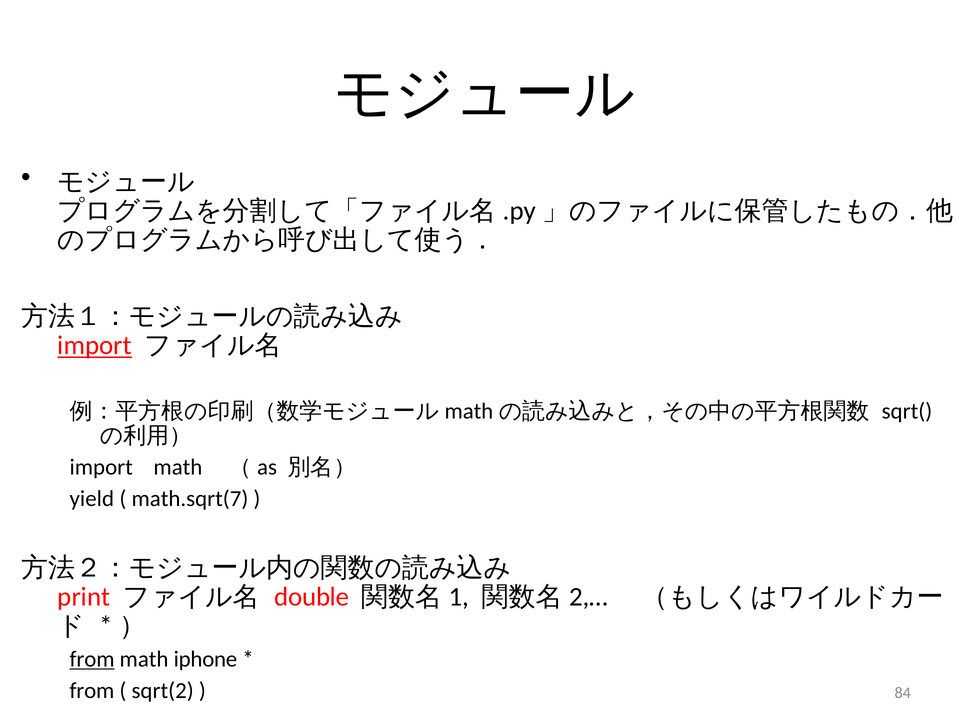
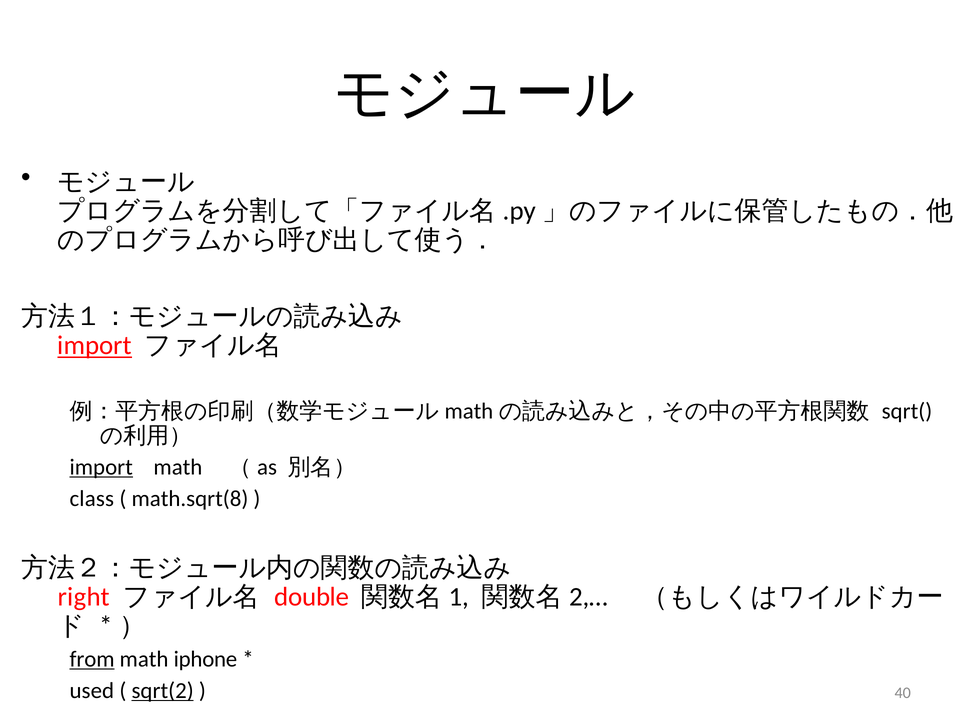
import underline: none -> present (101, 468)
yield: yield -> class (92, 499)
math.sqrt(7: math.sqrt(7 -> math.sqrt(8 (190, 499)
print: print -> right (84, 598)
from: from -> used (92, 691)
sqrt(2 underline: none -> present (163, 691)
84: 84 -> 40 (903, 694)
